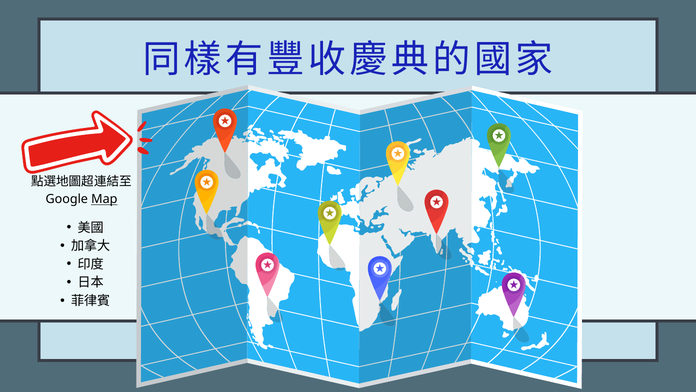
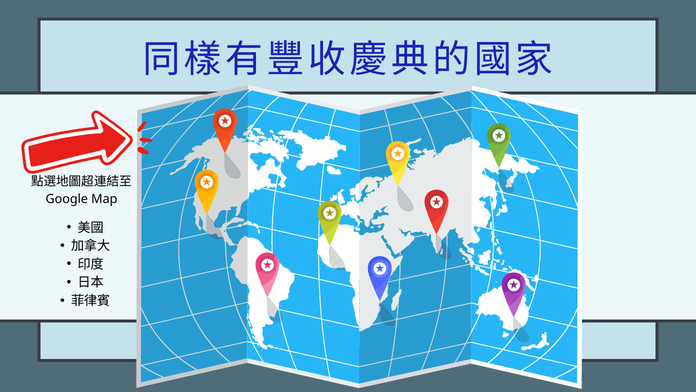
Map underline: present -> none (104, 199)
